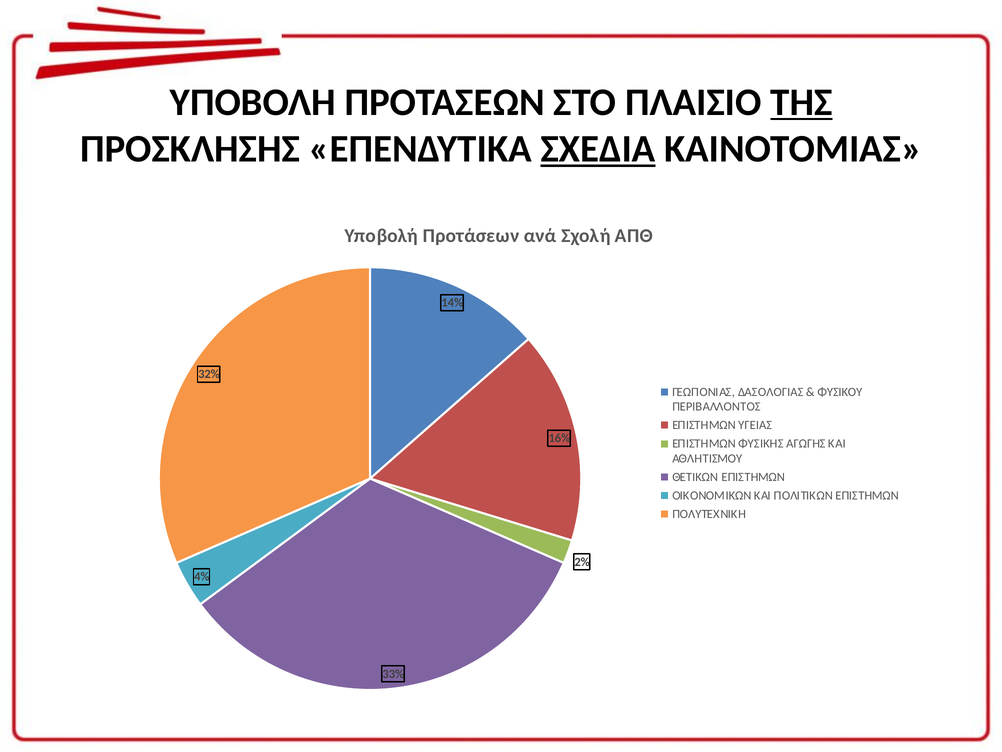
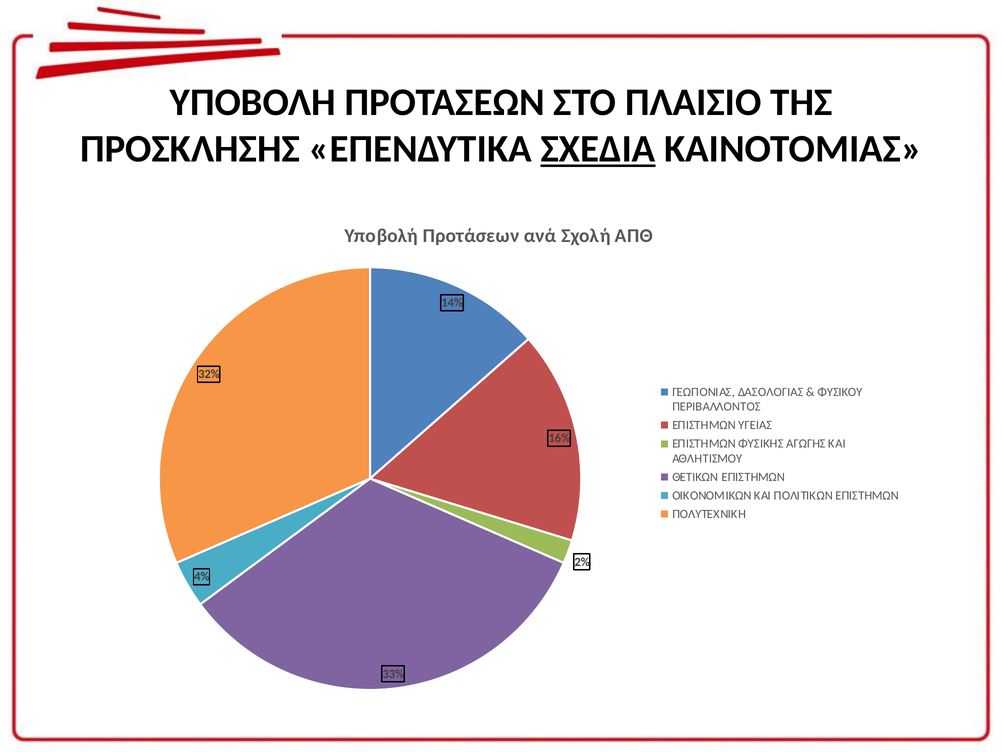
ΤΗΣ underline: present -> none (801, 102)
